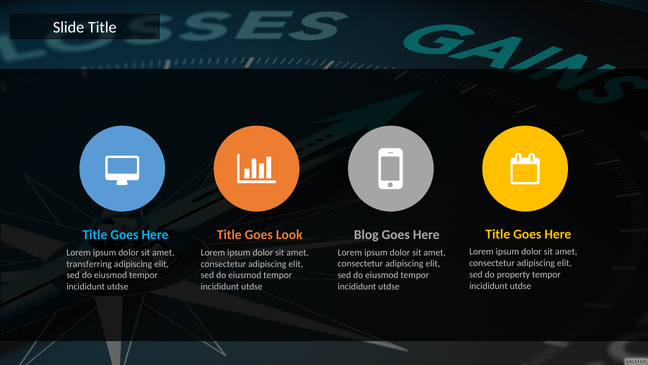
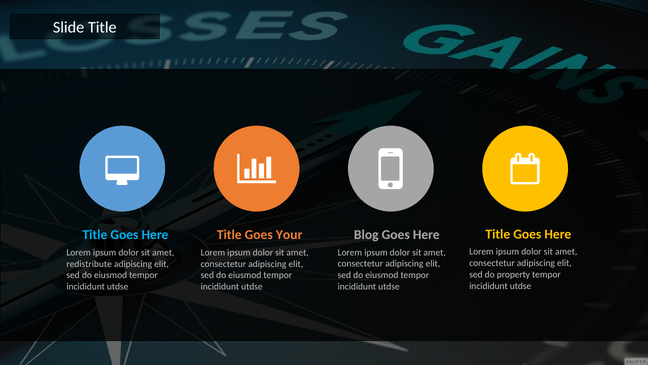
Look: Look -> Your (289, 234)
transferring: transferring -> redistribute (89, 264)
